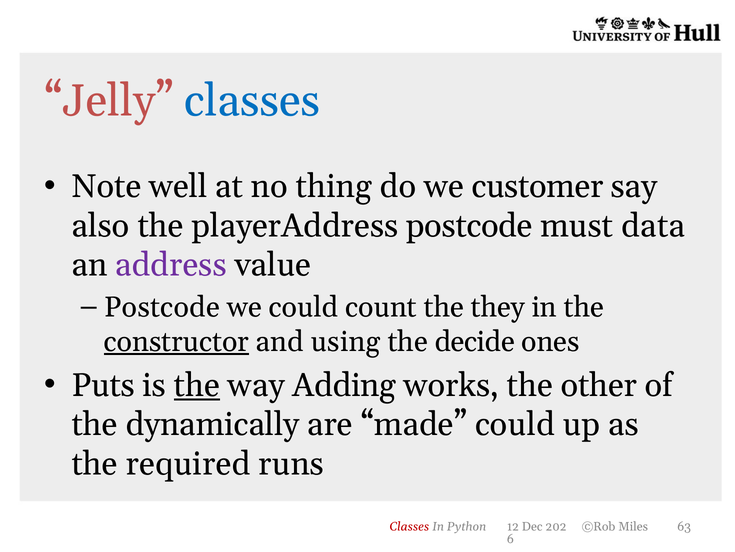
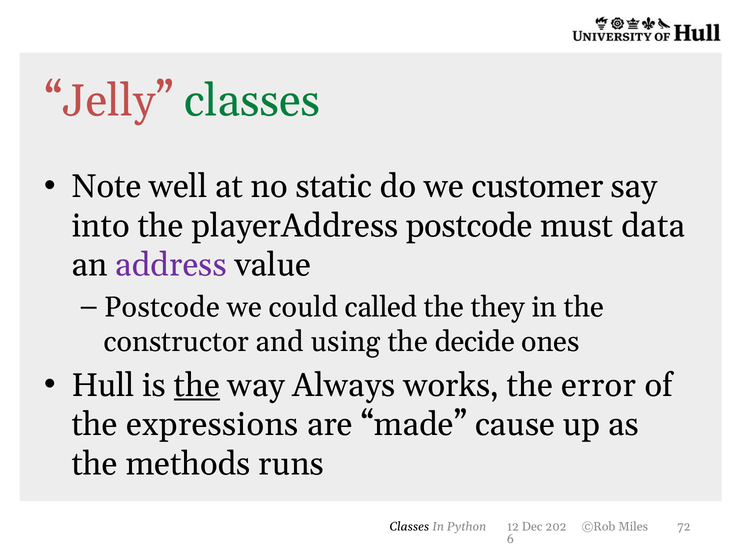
classes colour: blue -> green (252, 101)
thing: thing -> static (334, 186)
also: also -> into (101, 226)
count: count -> called (381, 307)
constructor underline: present -> none (176, 341)
Puts: Puts -> Hull (103, 385)
Adding: Adding -> Always (344, 385)
other: other -> error (599, 385)
dynamically: dynamically -> expressions (212, 424)
made could: could -> cause (515, 424)
required: required -> methods (188, 463)
Classes colour: red -> black (409, 526)
63: 63 -> 72 (684, 526)
